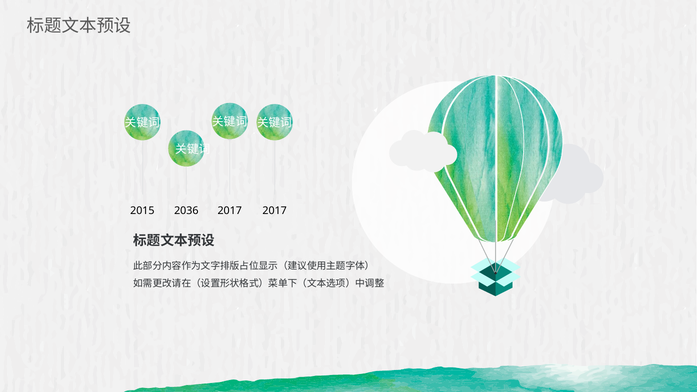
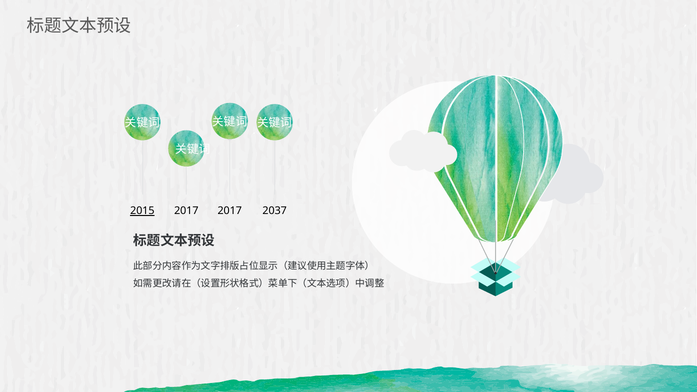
2015 underline: none -> present (142, 211)
2036: 2036 -> 2017 (186, 211)
2017: 2017 -> 2037 (275, 211)
